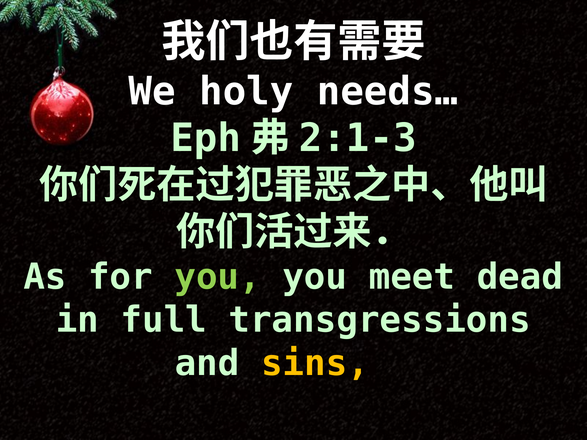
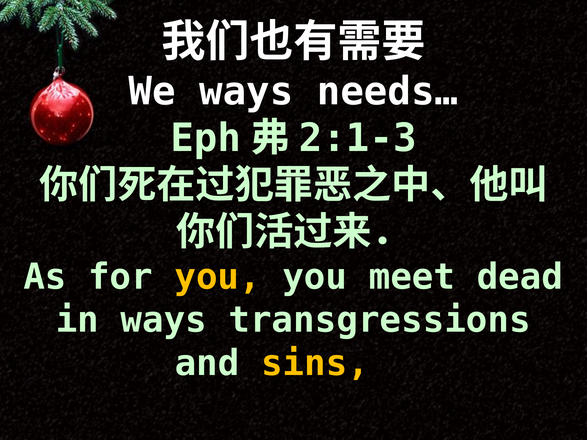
We holy: holy -> ways (246, 92)
you colour: light green -> yellow (218, 277)
in full: full -> ways (164, 320)
